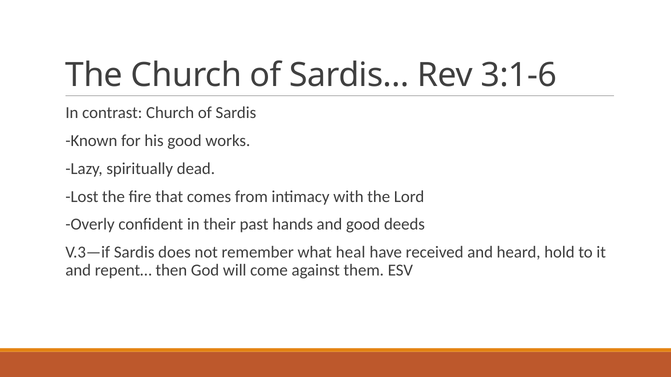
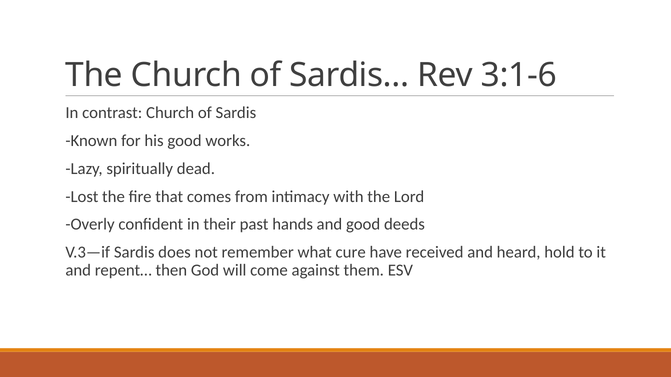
heal: heal -> cure (351, 253)
